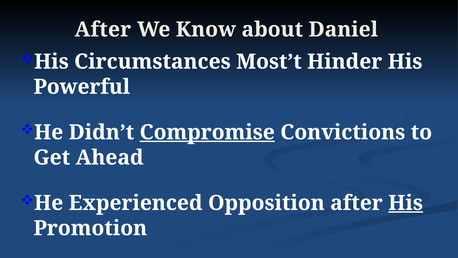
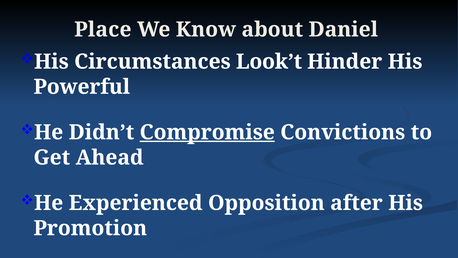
After: After -> Place (103, 30)
Most’t: Most’t -> Look’t (269, 62)
His underline: present -> none (406, 203)
